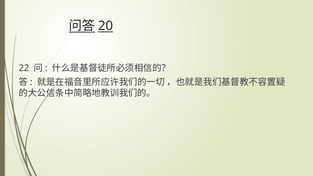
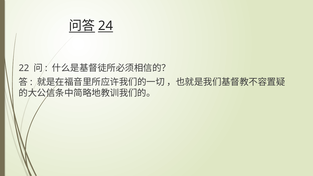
20: 20 -> 24 (106, 26)
